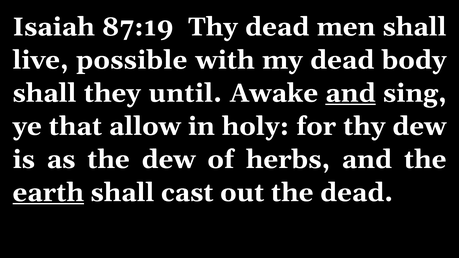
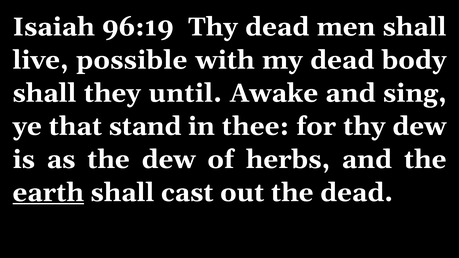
87:19: 87:19 -> 96:19 (138, 27)
and underline: present -> none (351, 93)
allow: allow -> stand (145, 126)
holy: holy -> thee (255, 126)
